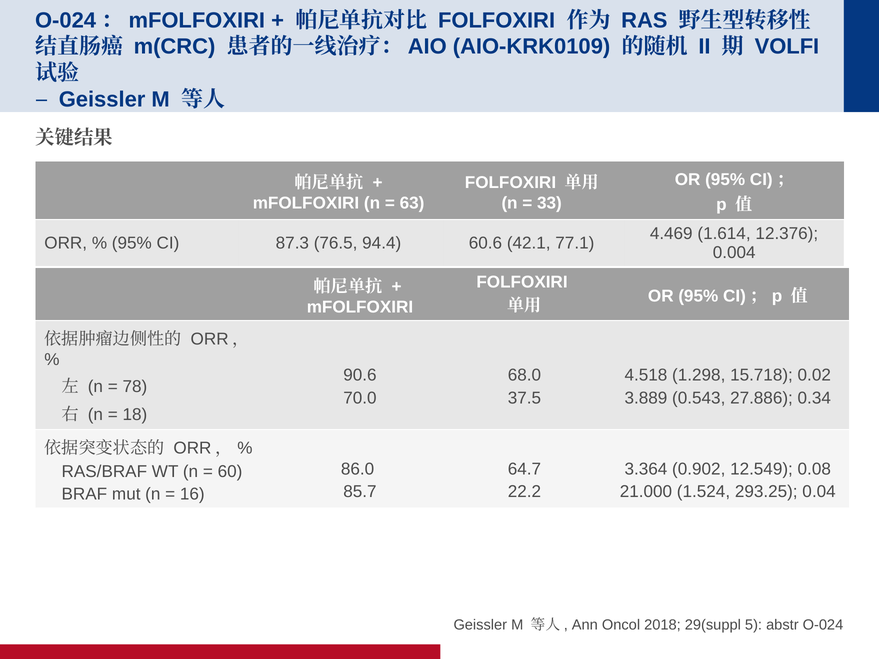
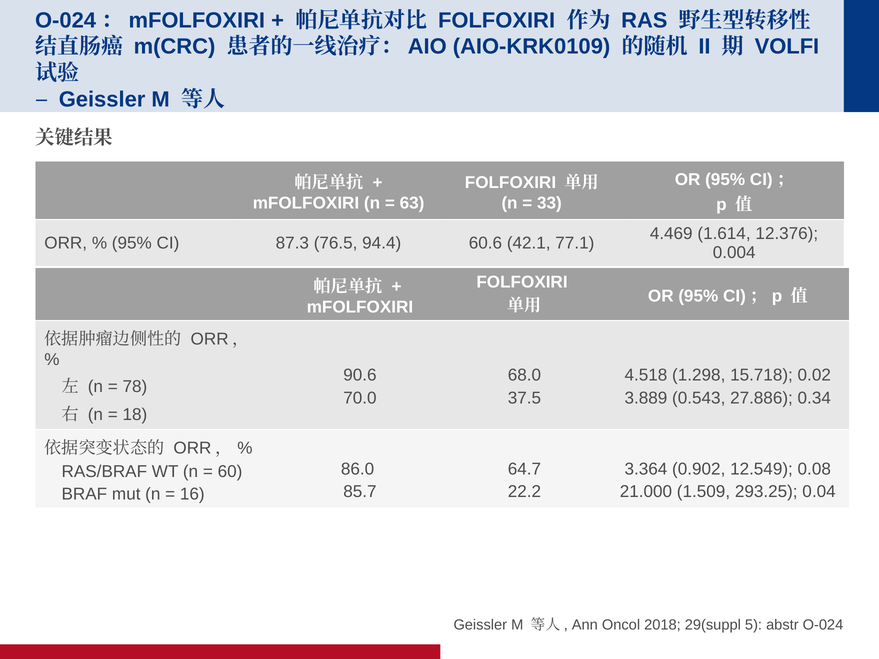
1.524: 1.524 -> 1.509 (703, 492)
